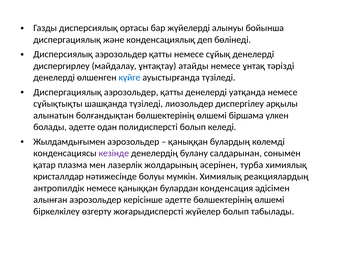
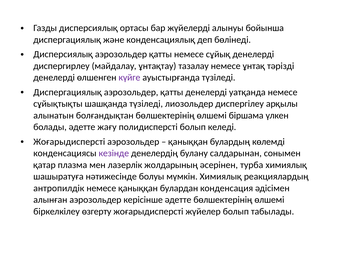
атайды: атайды -> тазалау (194, 66)
күйге colour: blue -> purple (129, 78)
одан: одан -> жағу (107, 127)
Жылдамдығымен: Жылдамдығымен -> Жоғарыдисперсті (69, 142)
кристаллдар: кристаллдар -> шашыратуға (58, 177)
